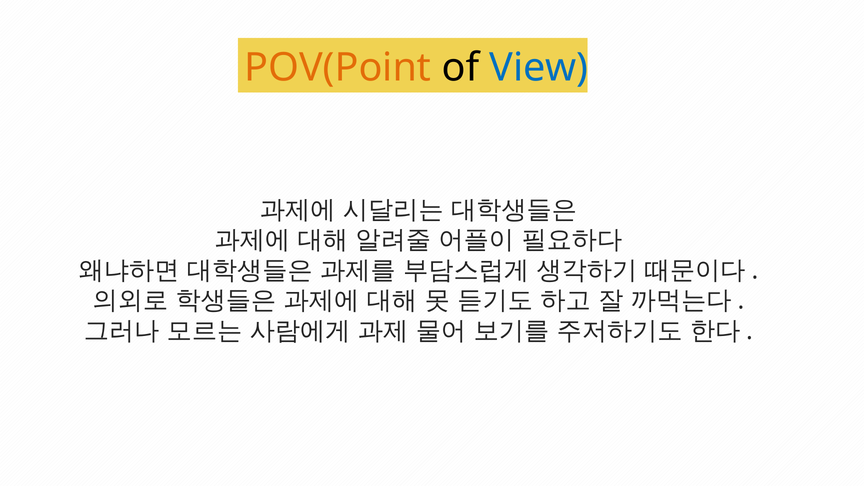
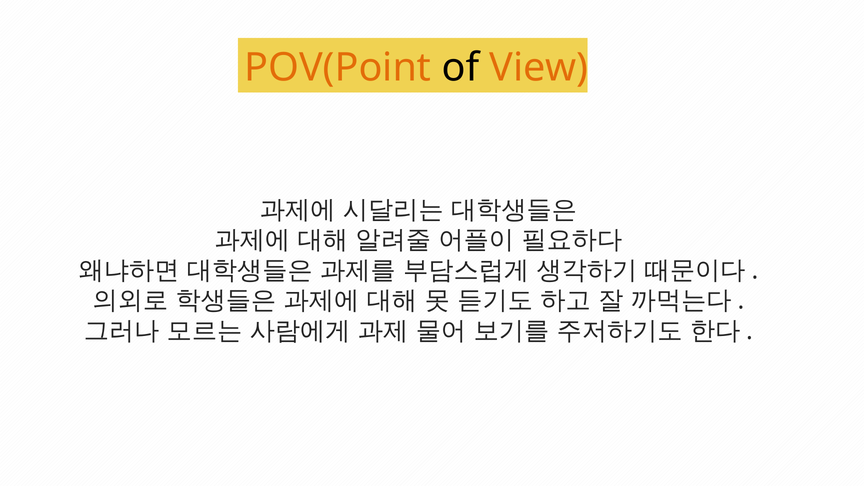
View colour: blue -> orange (539, 68)
